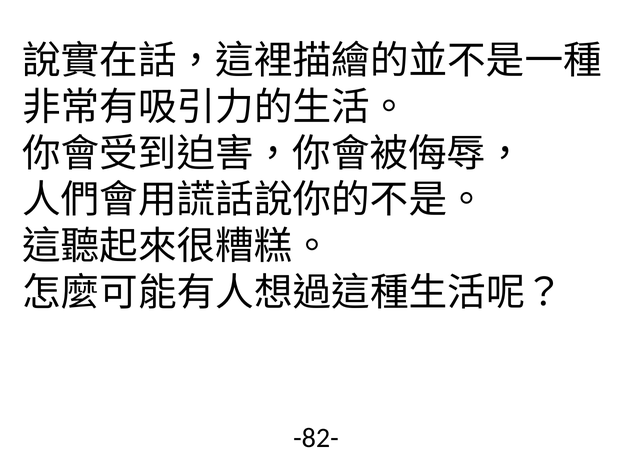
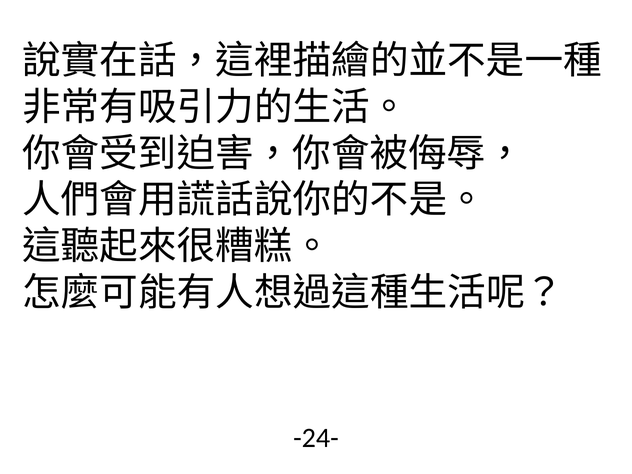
-82-: -82- -> -24- (316, 438)
